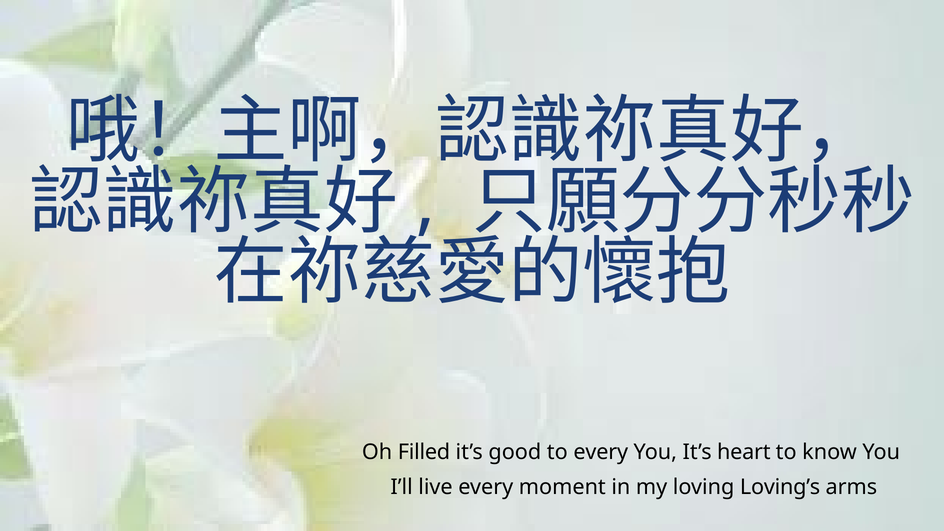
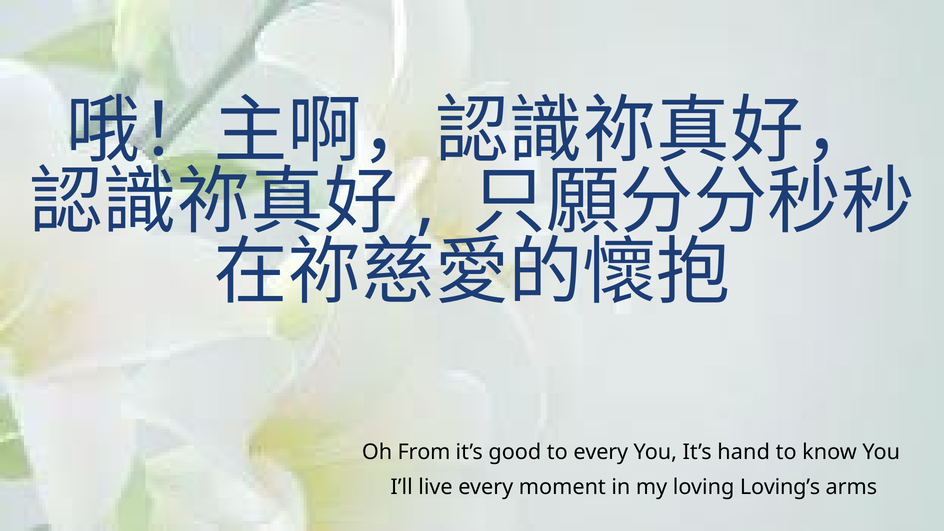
Filled: Filled -> From (424, 452)
heart: heart -> hand (744, 452)
